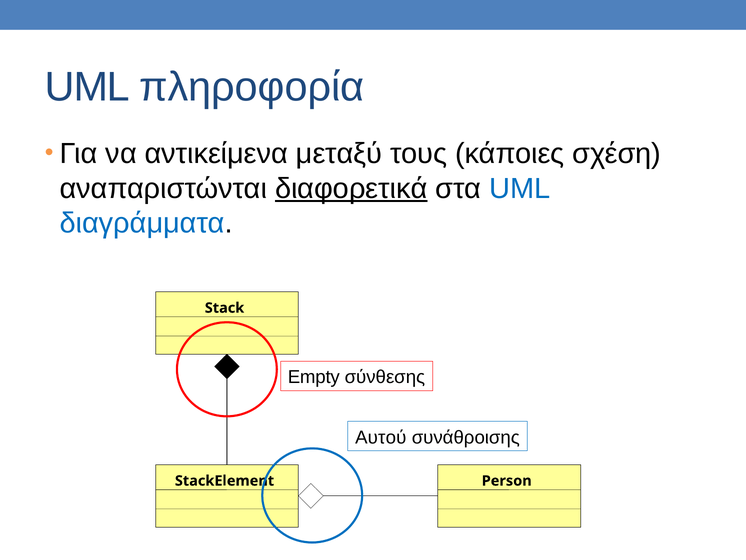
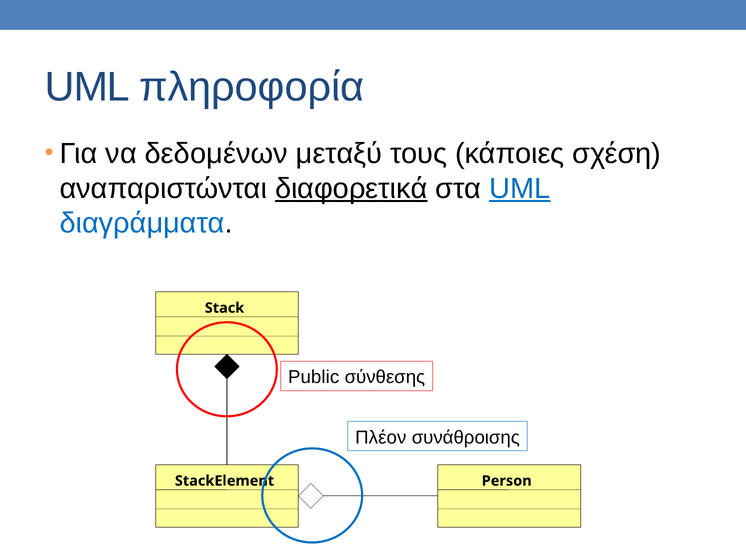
αντικείμενα: αντικείμενα -> δεδομένων (216, 154)
UML underline: none -> present (520, 188)
Empty: Empty -> Public (314, 377)
Αυτού: Αυτού -> Πλέον (381, 437)
